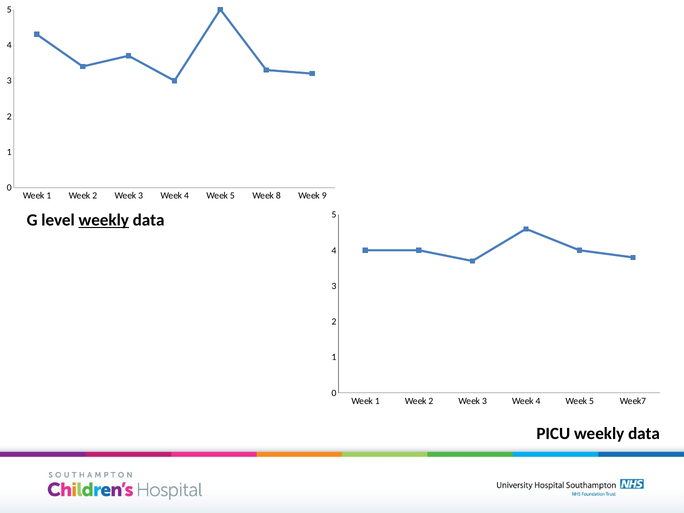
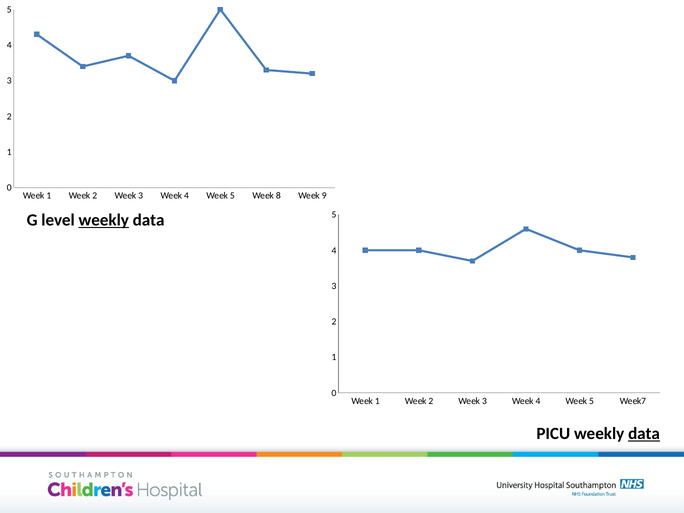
data underline: none -> present (644, 434)
